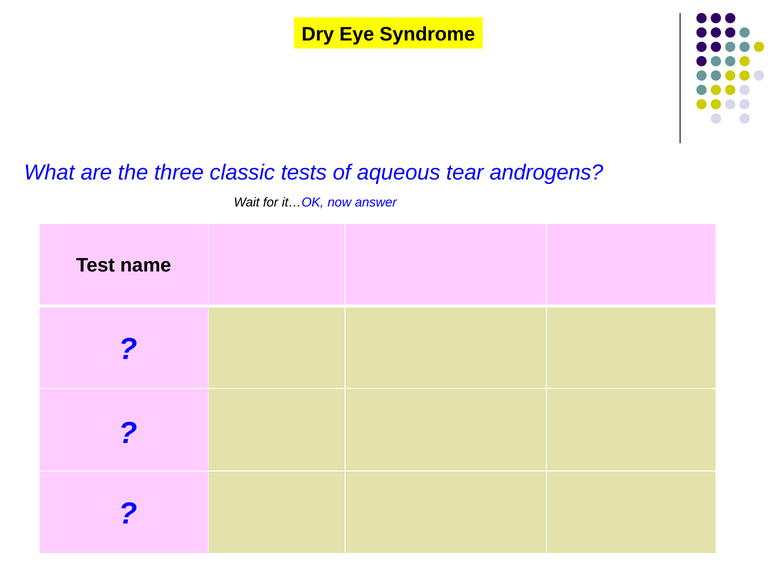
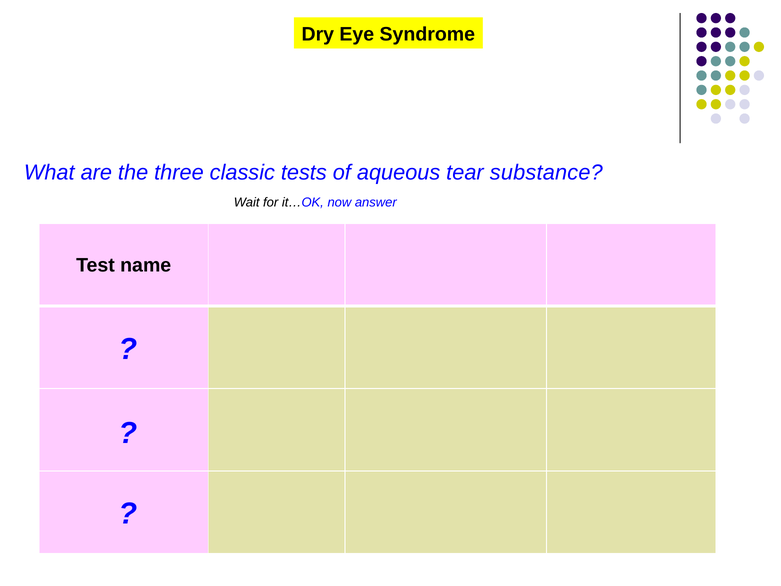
androgens: androgens -> substance (546, 172)
